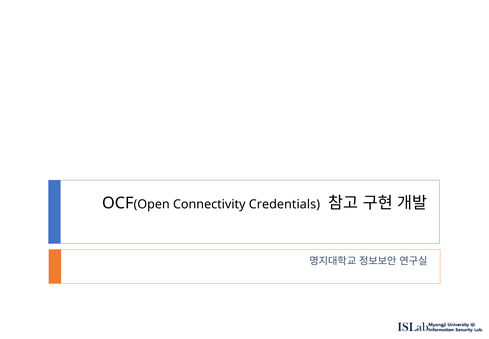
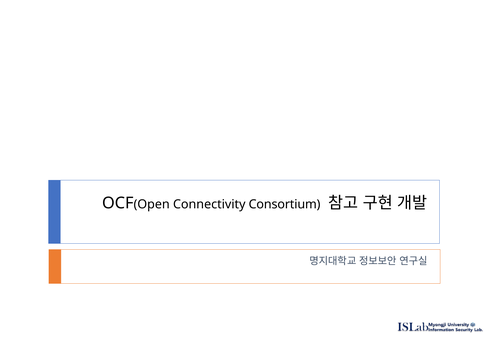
Credentials: Credentials -> Consortium (285, 204)
